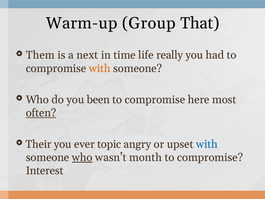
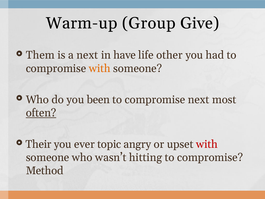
That: That -> Give (200, 23)
time: time -> have (125, 55)
really: really -> other (170, 55)
compromise here: here -> next (199, 100)
with colour: blue -> red (207, 144)
who underline: present -> none (82, 157)
month: month -> hitting (146, 157)
Interest: Interest -> Method (45, 171)
